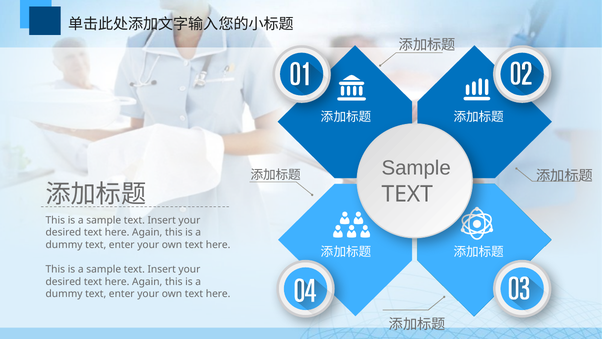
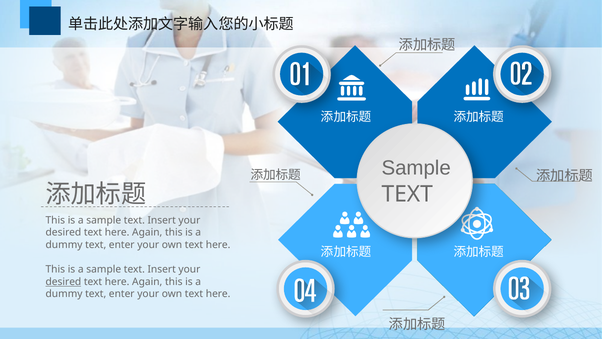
desired underline: none -> present (63, 281)
